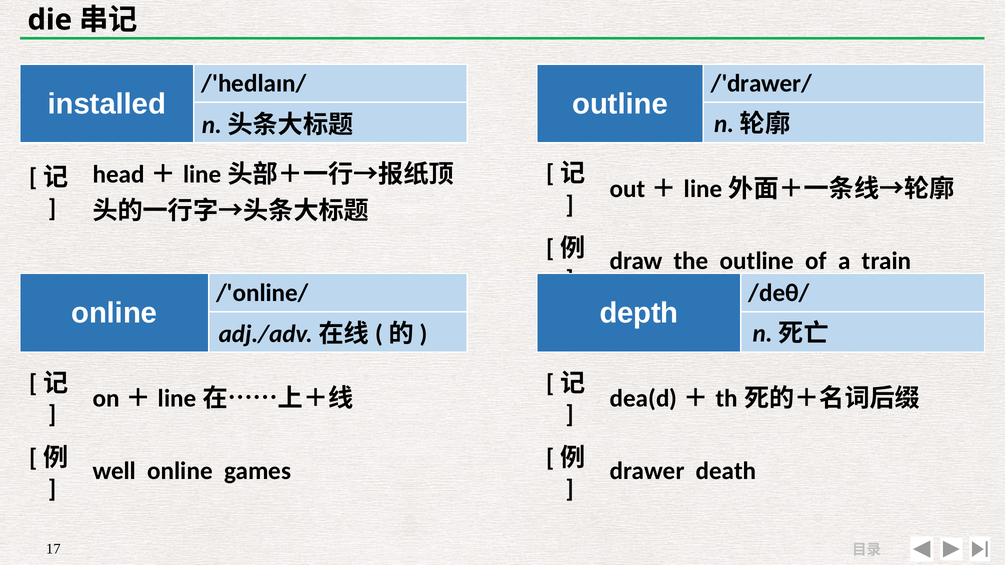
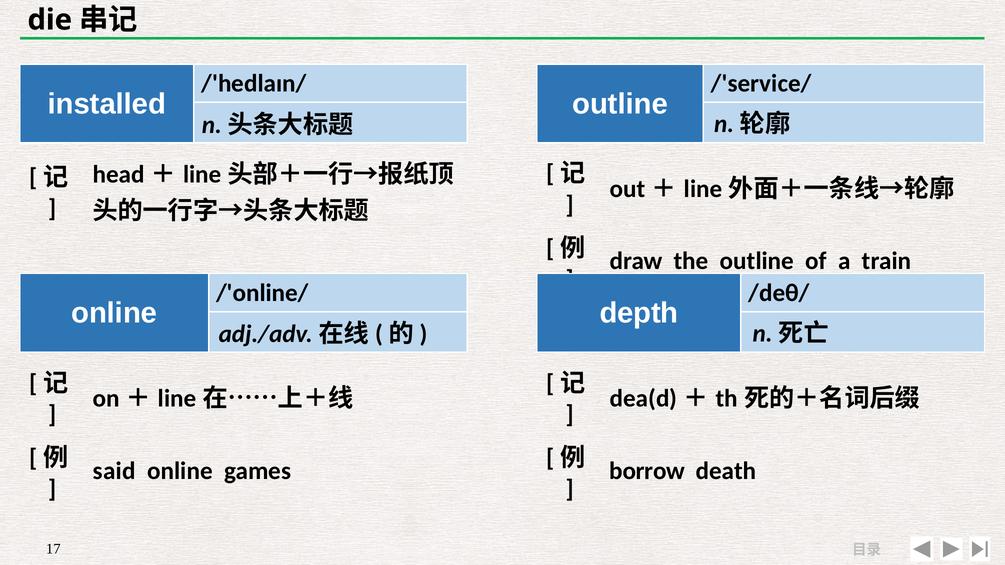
/'drawer/: /'drawer/ -> /'service/ (761, 84)
well: well -> said (114, 471)
drawer: drawer -> borrow (647, 471)
